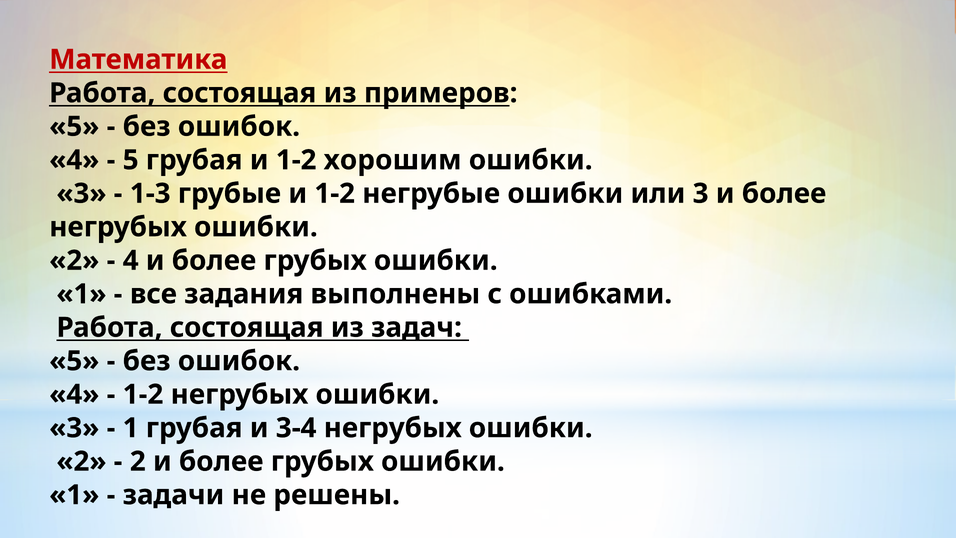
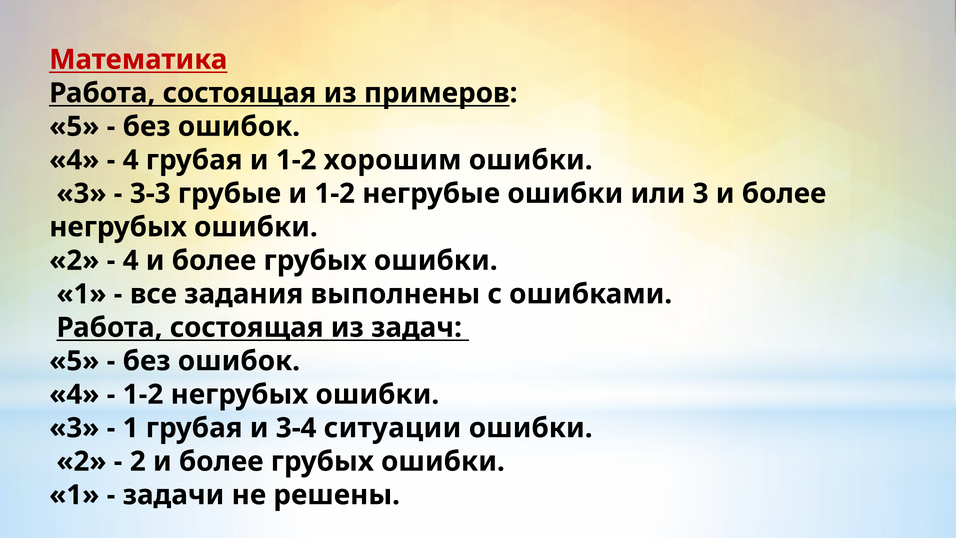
5: 5 -> 4 (131, 160)
1-3: 1-3 -> 3-3 (150, 193)
3-4 негрубых: негрубых -> ситуации (392, 428)
